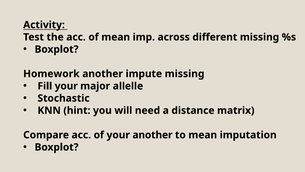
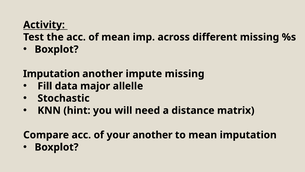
Homework: Homework -> Imputation (51, 74)
Fill your: your -> data (66, 86)
